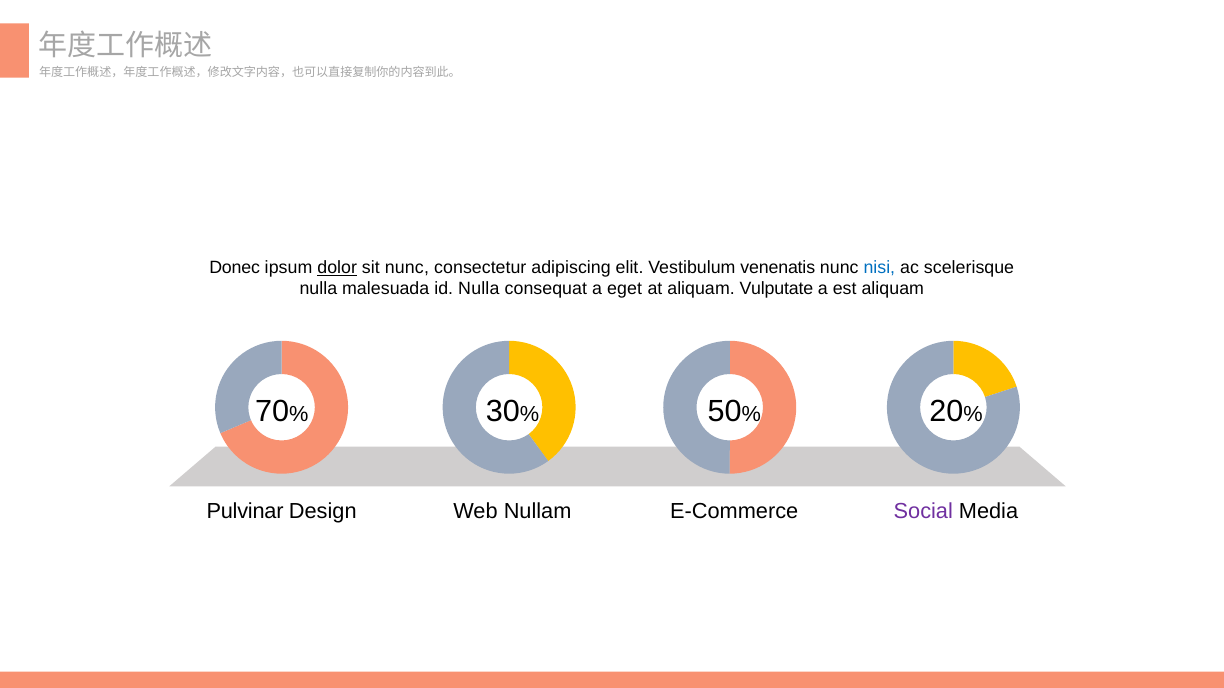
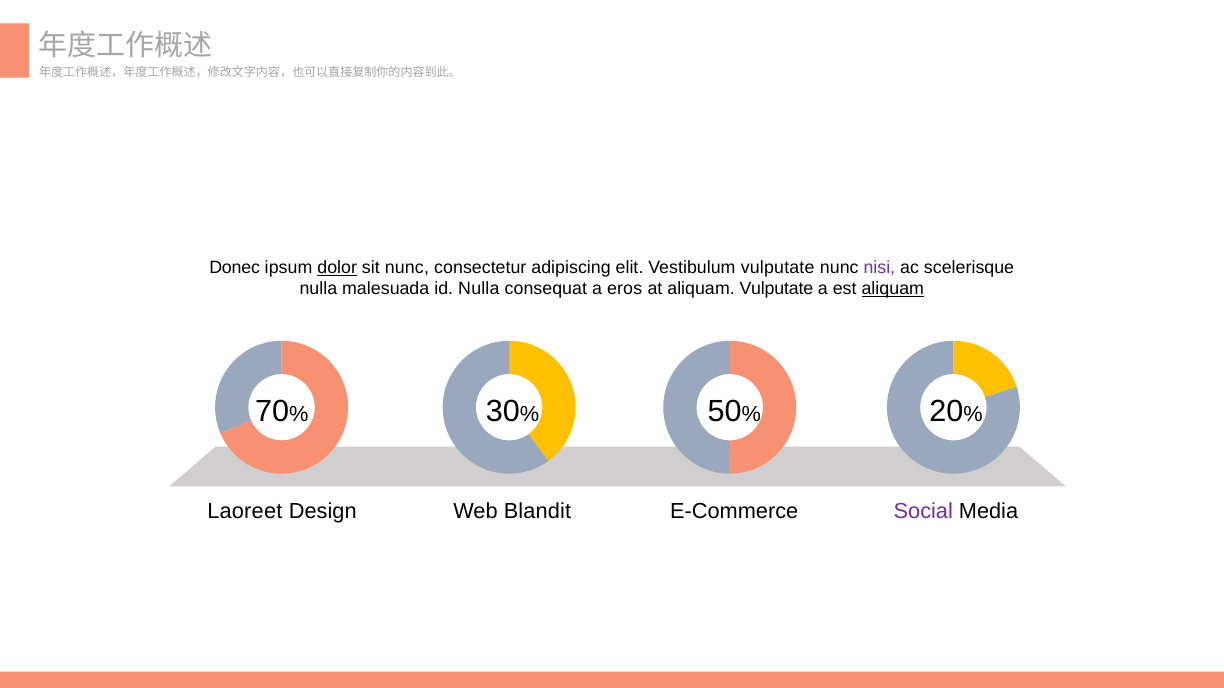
Vestibulum venenatis: venenatis -> vulputate (778, 268)
nisi colour: blue -> purple (879, 268)
eget: eget -> eros (625, 289)
aliquam underline: none -> present (893, 289)
Pulvinar: Pulvinar -> Laoreet (245, 511)
Nullam: Nullam -> Blandit (538, 511)
